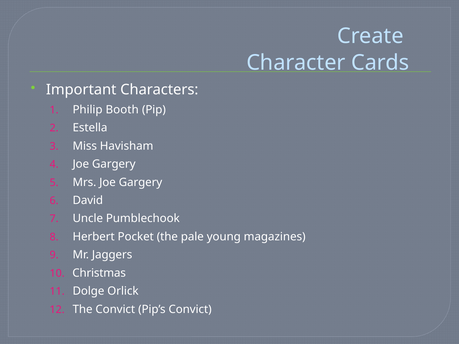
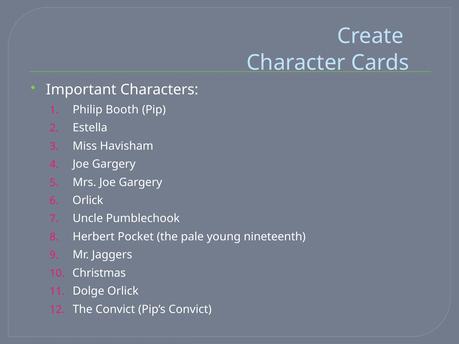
David: David -> Orlick (88, 201)
magazines: magazines -> nineteenth (275, 237)
